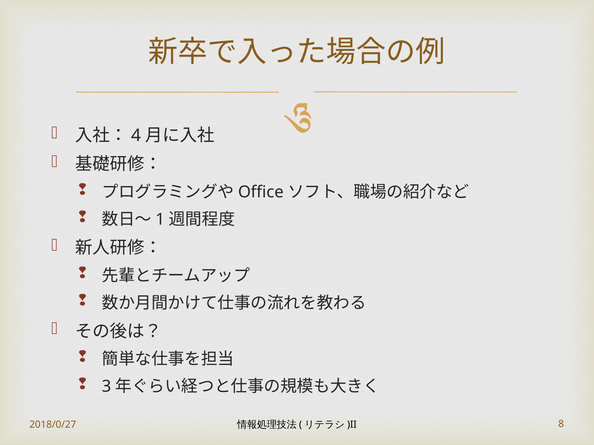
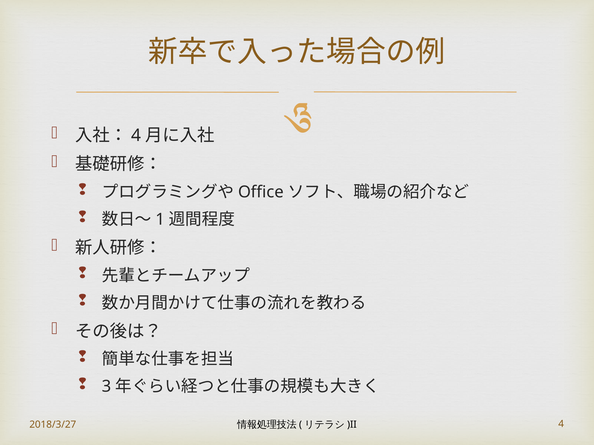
2018/0/27: 2018/0/27 -> 2018/3/27 (53, 425)
8: 8 -> 4 (561, 424)
